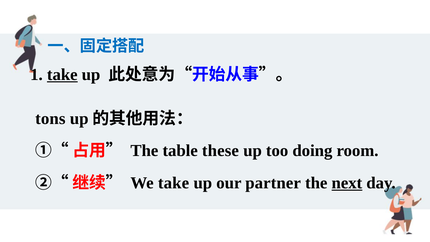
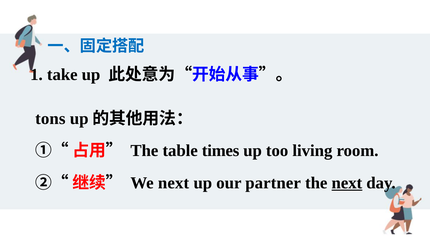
take underline: present -> none (62, 74)
these: these -> times (221, 151)
doing: doing -> living (312, 151)
We take: take -> next (174, 183)
